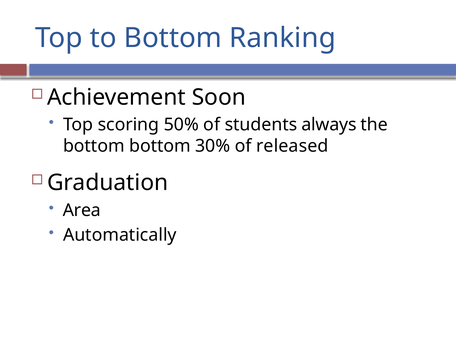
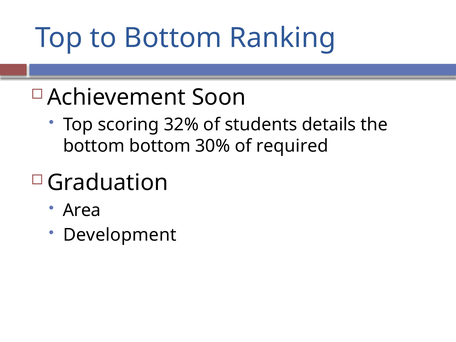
50%: 50% -> 32% (181, 125)
always: always -> details (329, 125)
released: released -> required (292, 146)
Automatically: Automatically -> Development (120, 235)
